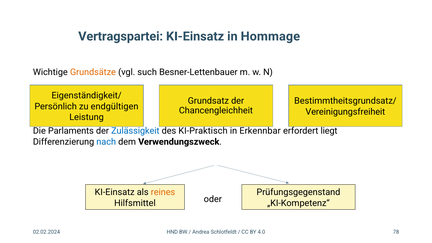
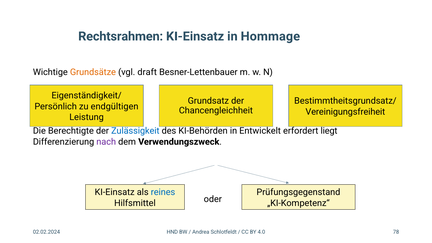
Vertragspartei: Vertragspartei -> Rechtsrahmen (121, 36)
such: such -> draft (147, 72)
Parlaments: Parlaments -> Berechtigte (71, 131)
KI-Praktisch: KI-Praktisch -> KI-Behörden (203, 131)
Erkennbar: Erkennbar -> Entwickelt (260, 131)
nach colour: blue -> purple (106, 142)
reines colour: orange -> blue (163, 192)
